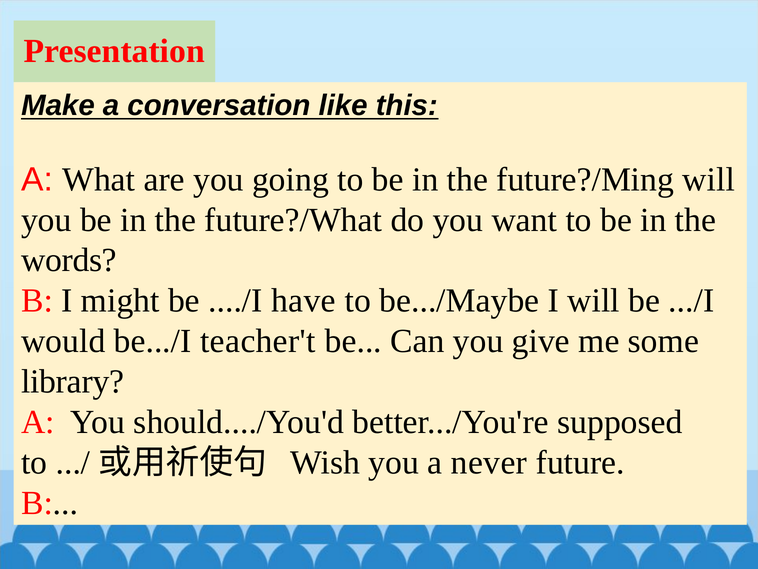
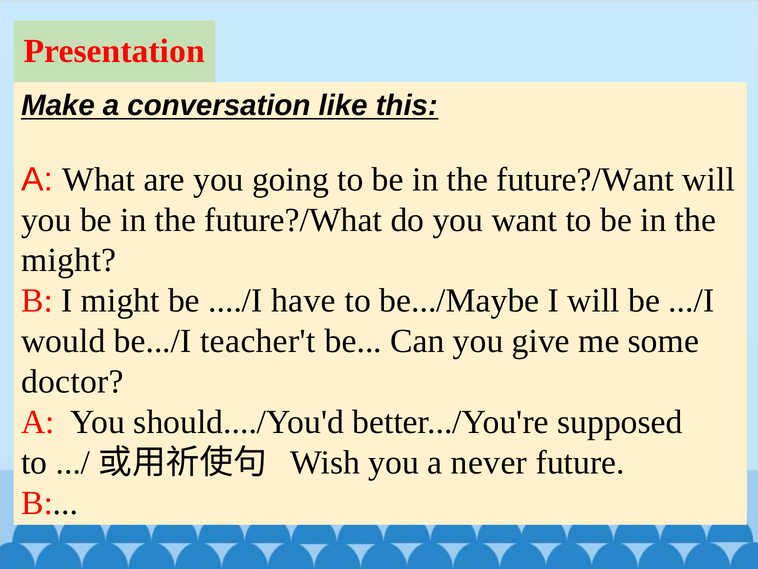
future?/Ming: future?/Ming -> future?/Want (585, 179)
words: words -> might (69, 260)
library: library -> doctor (72, 381)
